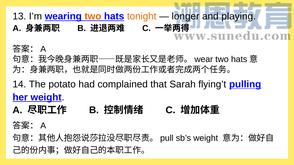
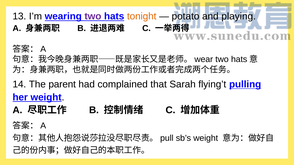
two colour: orange -> purple (93, 16)
longer: longer -> potato (186, 16)
potato: potato -> parent (62, 85)
